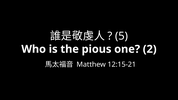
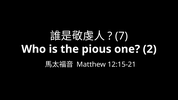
5: 5 -> 7 (122, 36)
